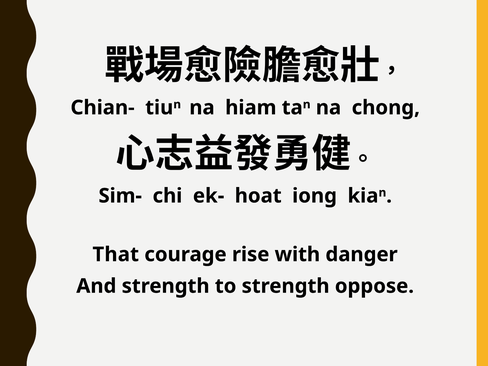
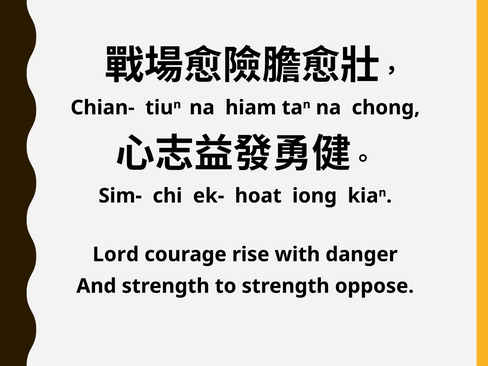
That: That -> Lord (116, 254)
